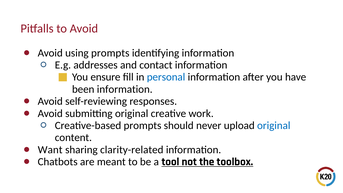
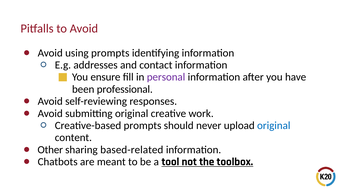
personal colour: blue -> purple (166, 77)
been information: information -> professional (125, 89)
Want: Want -> Other (50, 150)
clarity-related: clarity-related -> based-related (132, 150)
